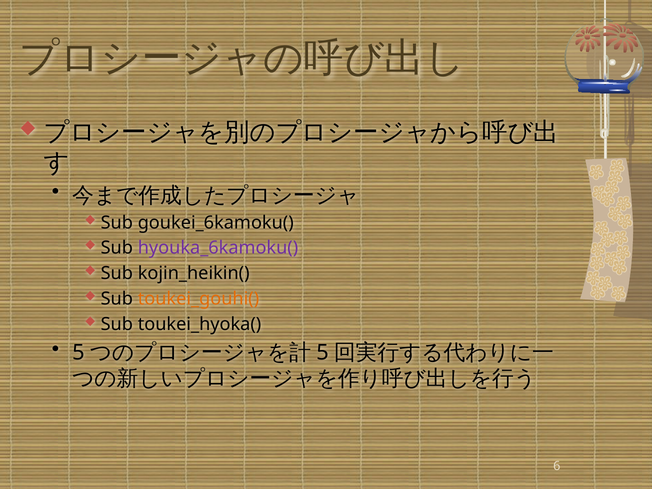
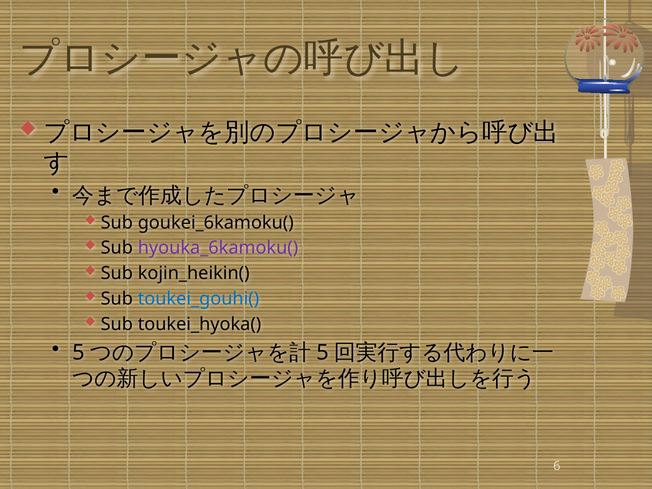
toukei_gouhi( colour: orange -> blue (199, 299)
